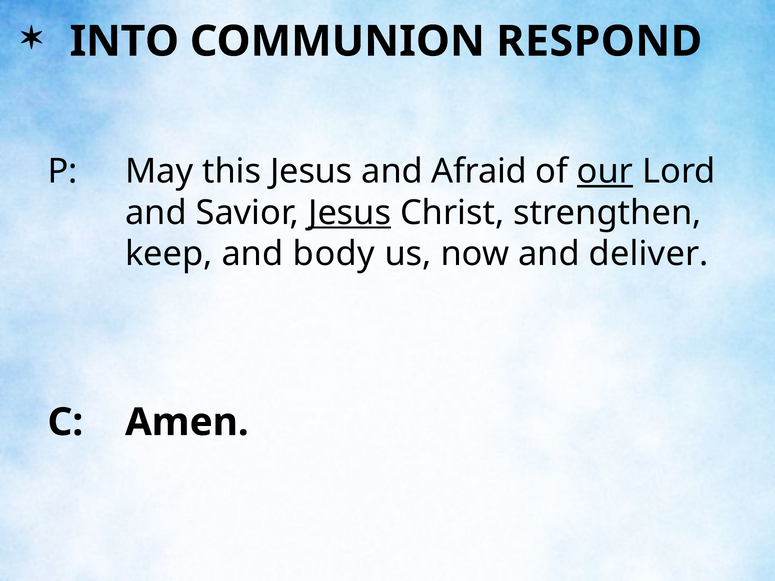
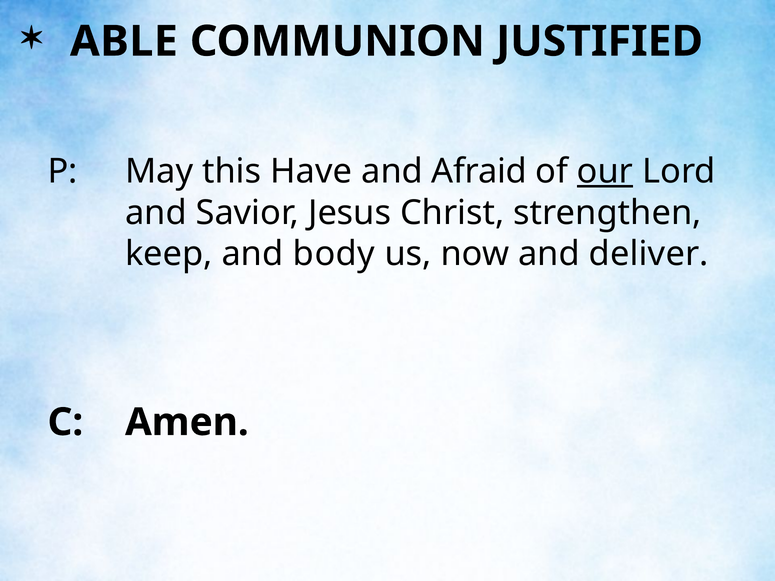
INTO: INTO -> ABLE (124, 41)
RESPOND: RESPOND -> JUSTIFIED (600, 41)
this Jesus: Jesus -> Have (311, 171)
Jesus underline: present -> none (350, 213)
